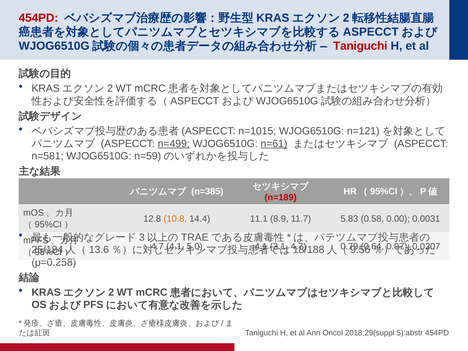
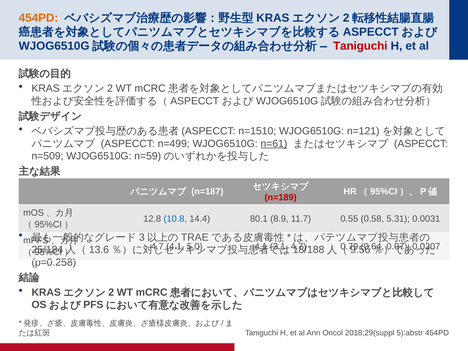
454PD colour: red -> orange (38, 18)
n=1015: n=1015 -> n=1510 (257, 131)
n=499 underline: present -> none (174, 144)
n=581: n=581 -> n=509 (48, 156)
n=385: n=385 -> n=187 (207, 191)
10.8 colour: orange -> blue (175, 219)
11.1: 11.1 -> 80.1 (259, 219)
5.83: 5.83 -> 0.55 (349, 219)
0.00: 0.00 -> 5.31 (398, 219)
